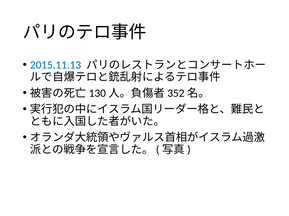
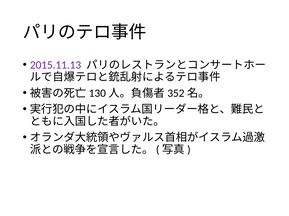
2015.11.13 colour: blue -> purple (56, 65)
